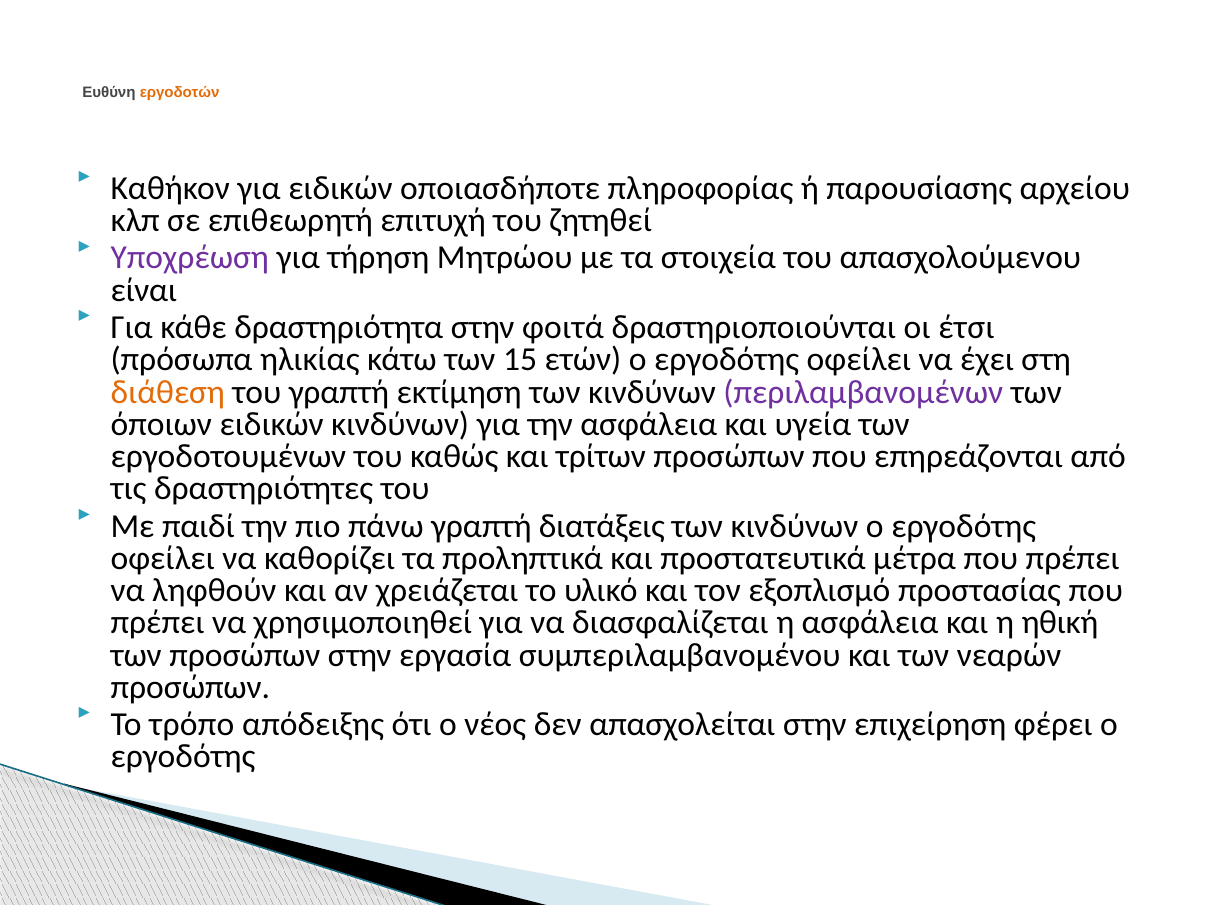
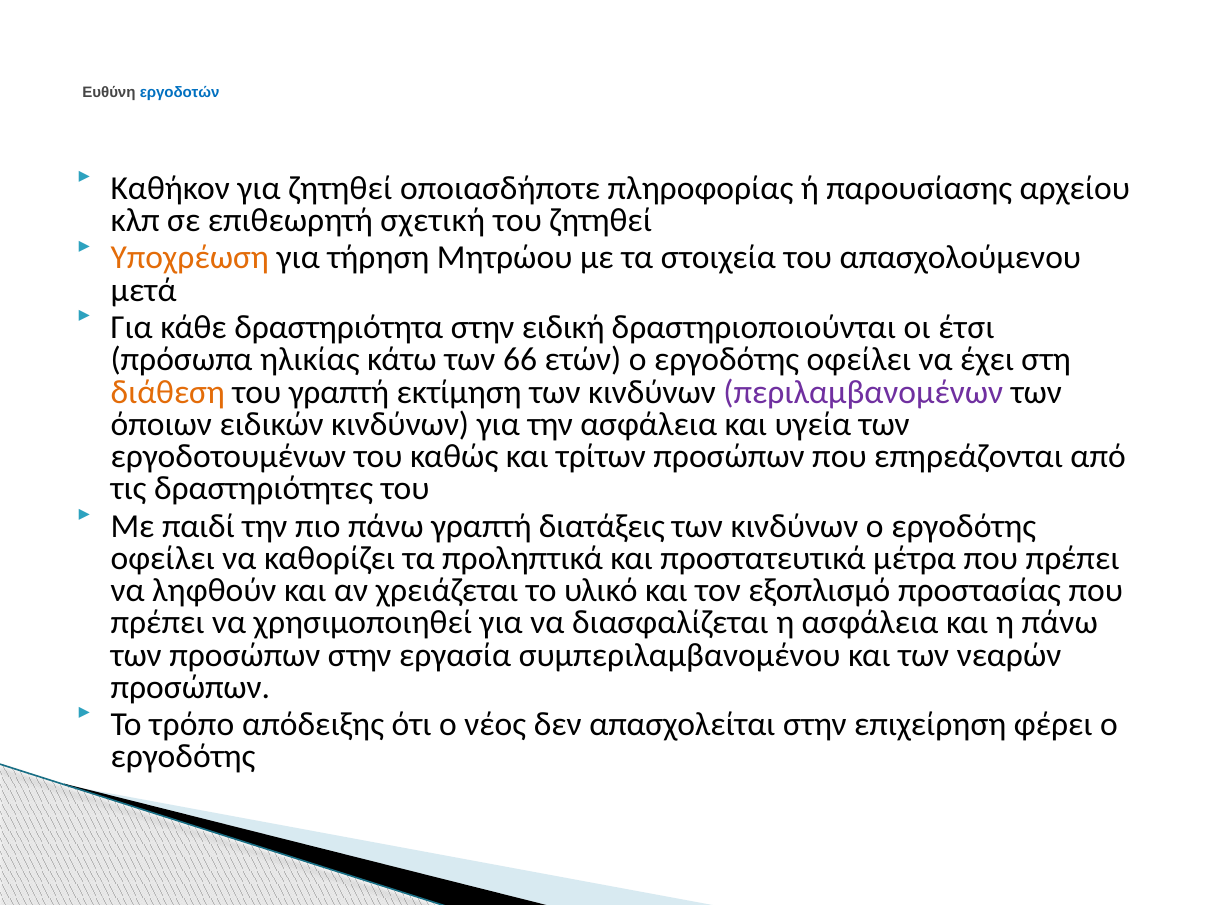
εργοδοτών colour: orange -> blue (180, 92)
για ειδικών: ειδικών -> ζητηθεί (340, 188)
επιτυχή: επιτυχή -> σχετική (433, 220)
Υποχρέωση colour: purple -> orange (190, 258)
είναι: είναι -> μετά (144, 290)
φοιτά: φοιτά -> ειδική (563, 328)
15: 15 -> 66 (520, 360)
η ηθική: ηθική -> πάνω (1060, 623)
